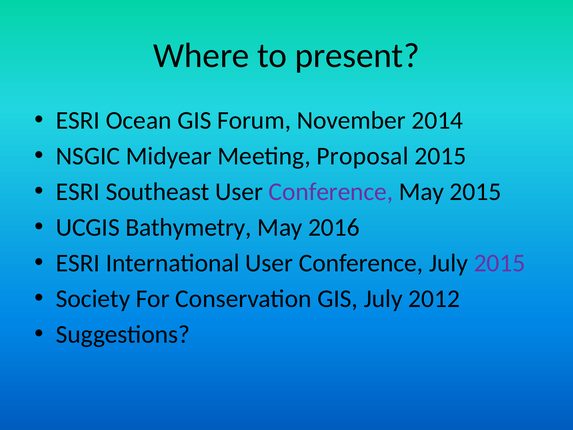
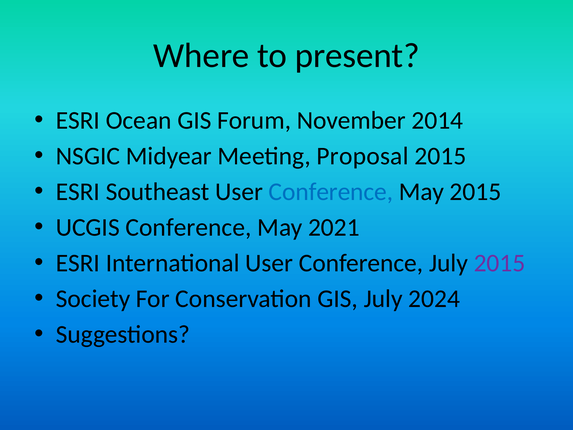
Conference colour: purple -> blue (331, 192)
UCGIS Bathymetry: Bathymetry -> Conference (188, 227)
2016: 2016 -> 2021 (334, 227)
2012: 2012 -> 2024 (434, 299)
